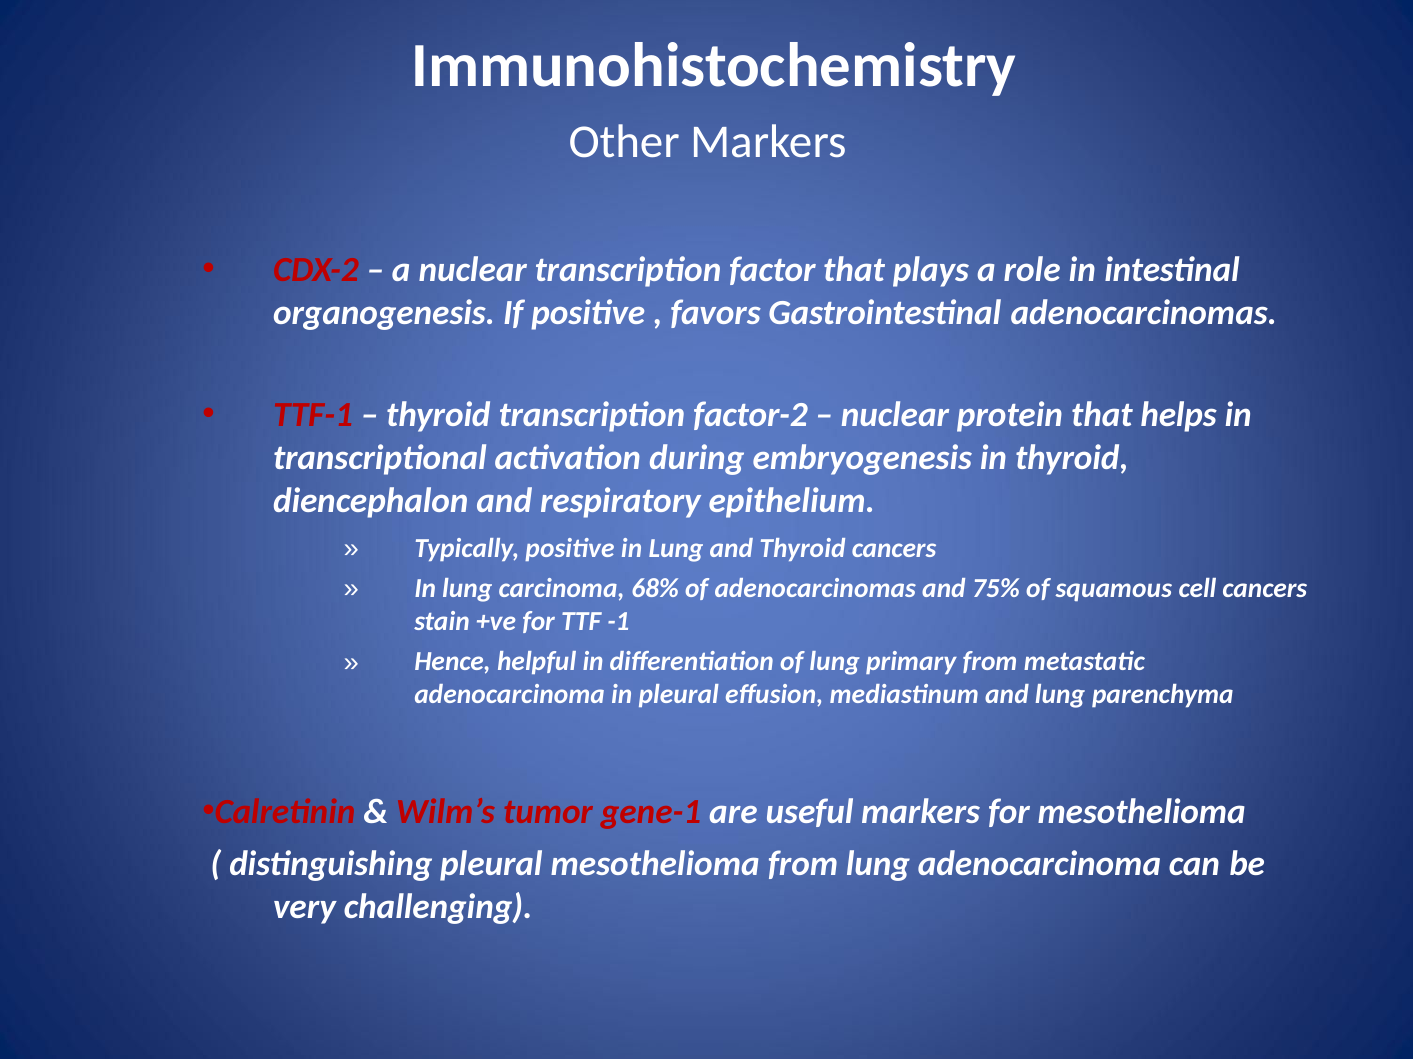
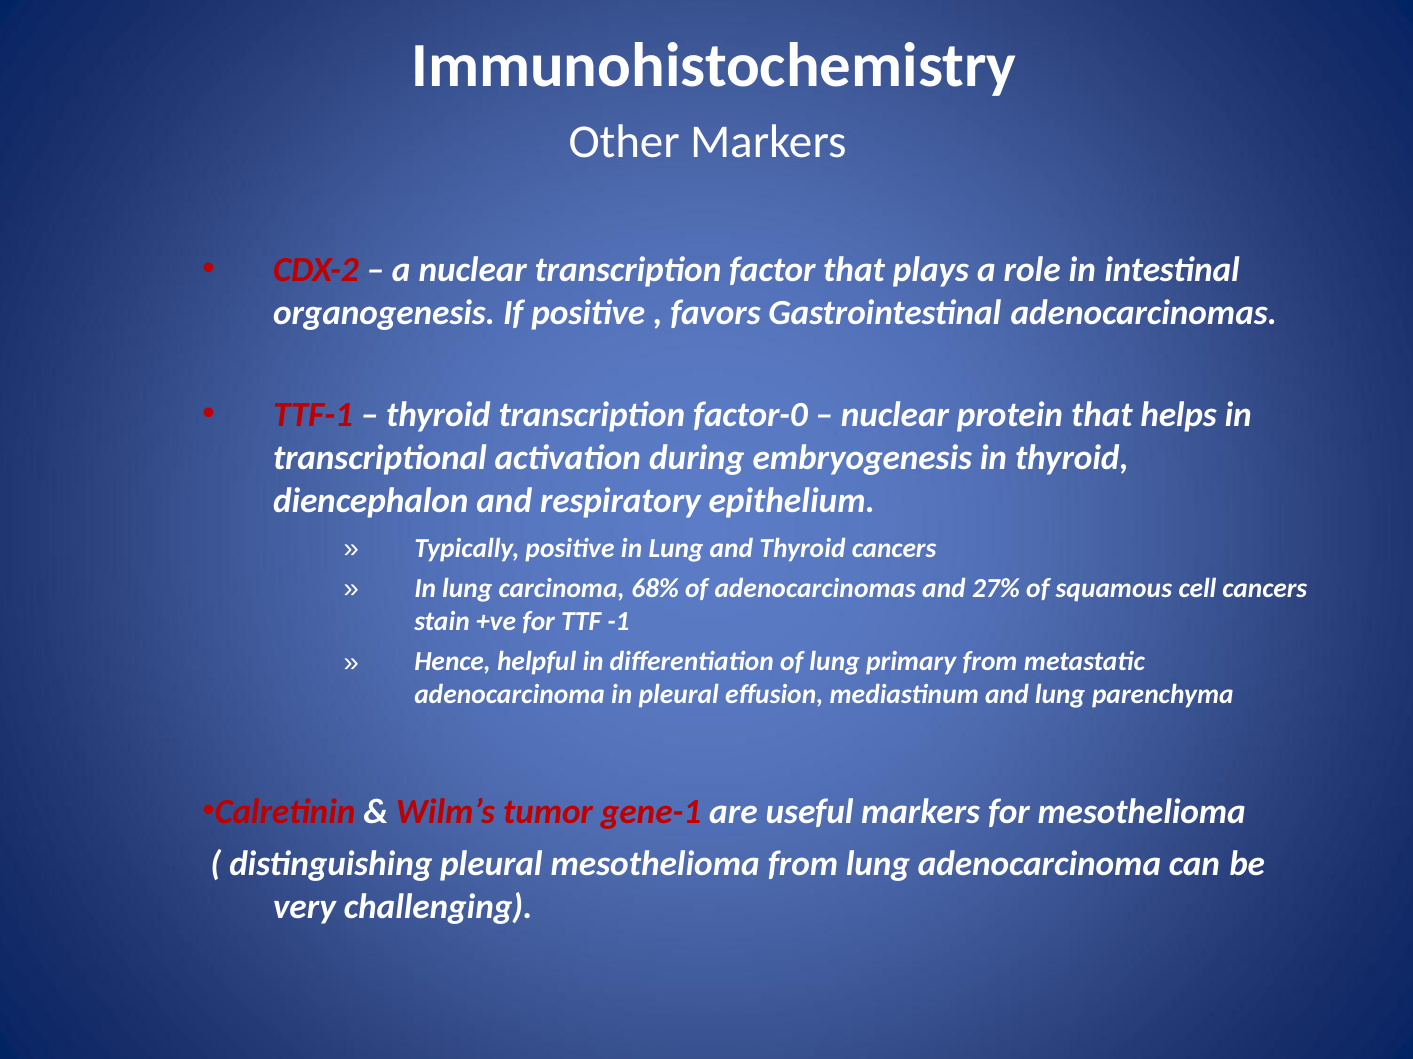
factor-2: factor-2 -> factor-0 (750, 415)
75%: 75% -> 27% (996, 589)
